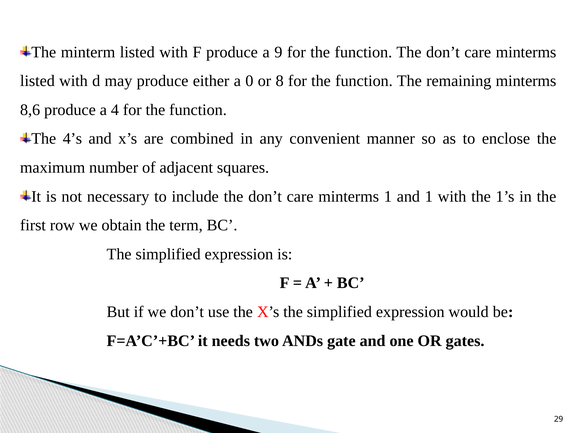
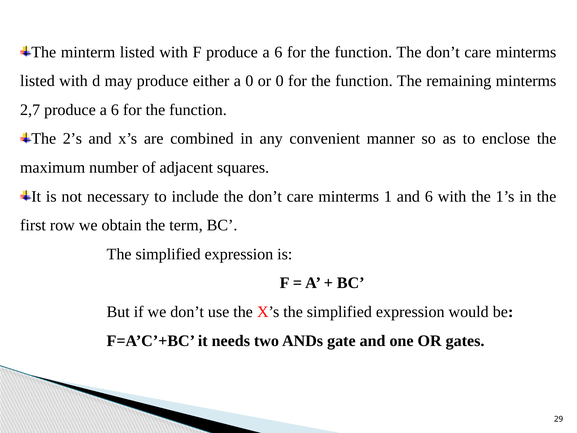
F produce a 9: 9 -> 6 (278, 52)
or 8: 8 -> 0 (280, 81)
8,6: 8,6 -> 2,7 (30, 110)
4: 4 -> 6 (115, 110)
4’s: 4’s -> 2’s (72, 139)
and 1: 1 -> 6 (429, 196)
